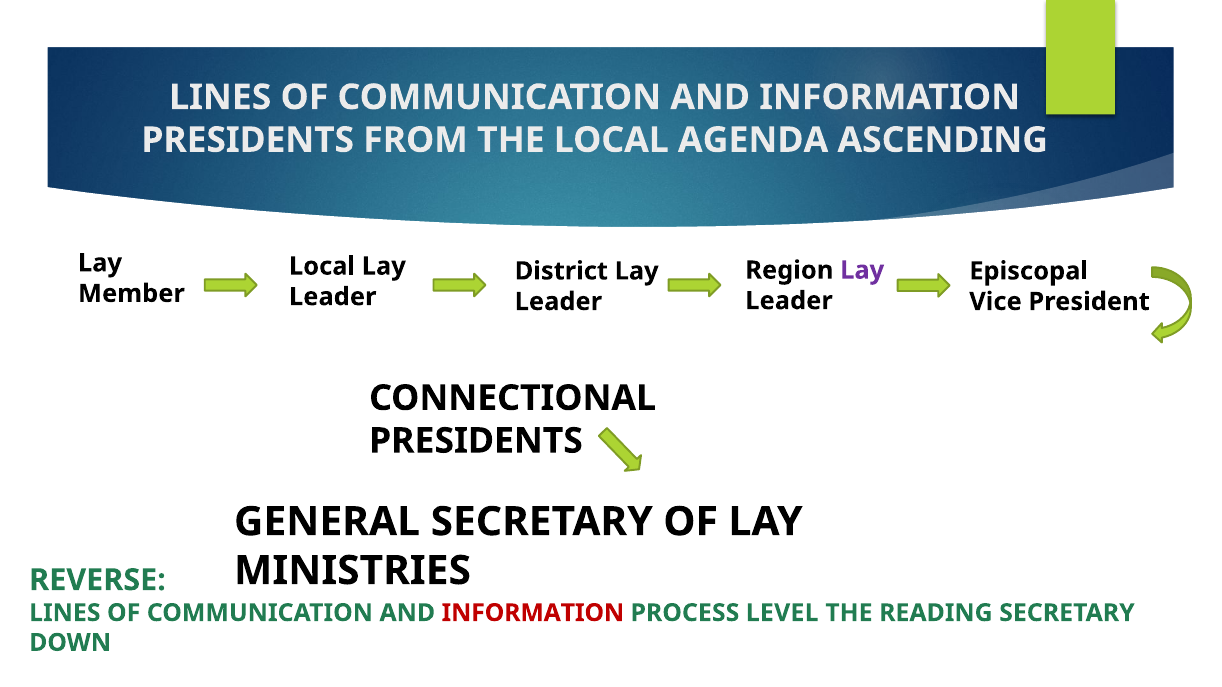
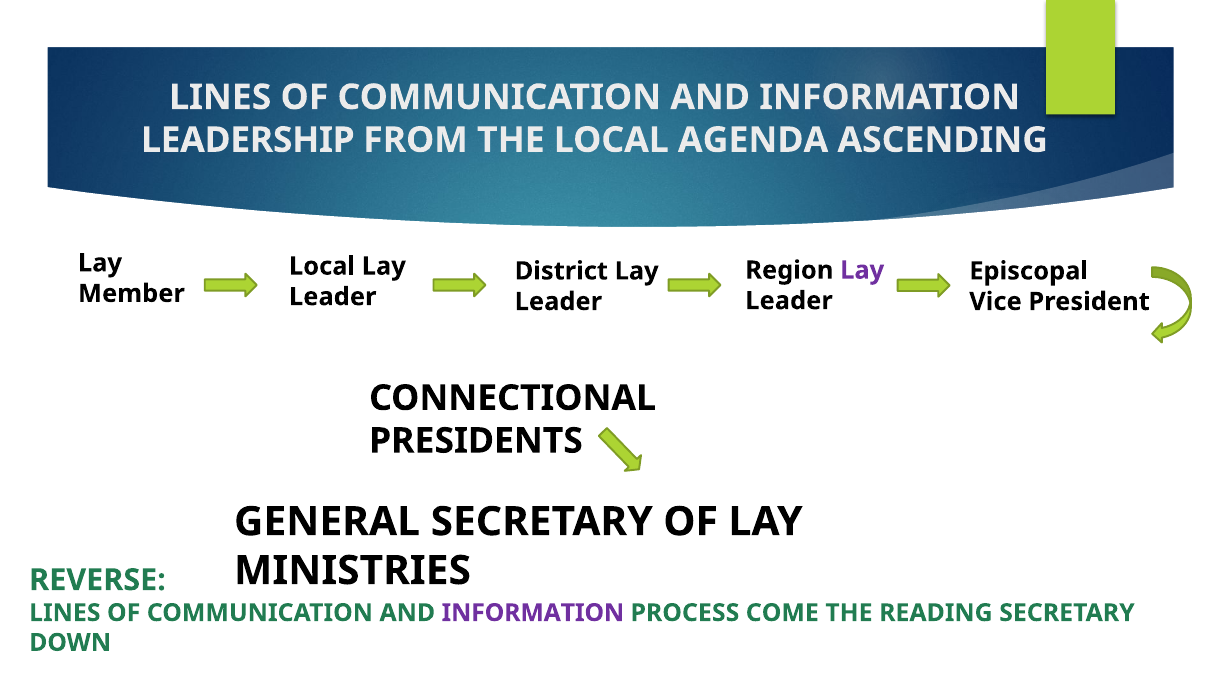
PRESIDENTS: PRESIDENTS -> LEADERSHIP (248, 140)
INFORMATION colour: red -> purple (533, 613)
LEVEL: LEVEL -> COME (782, 613)
